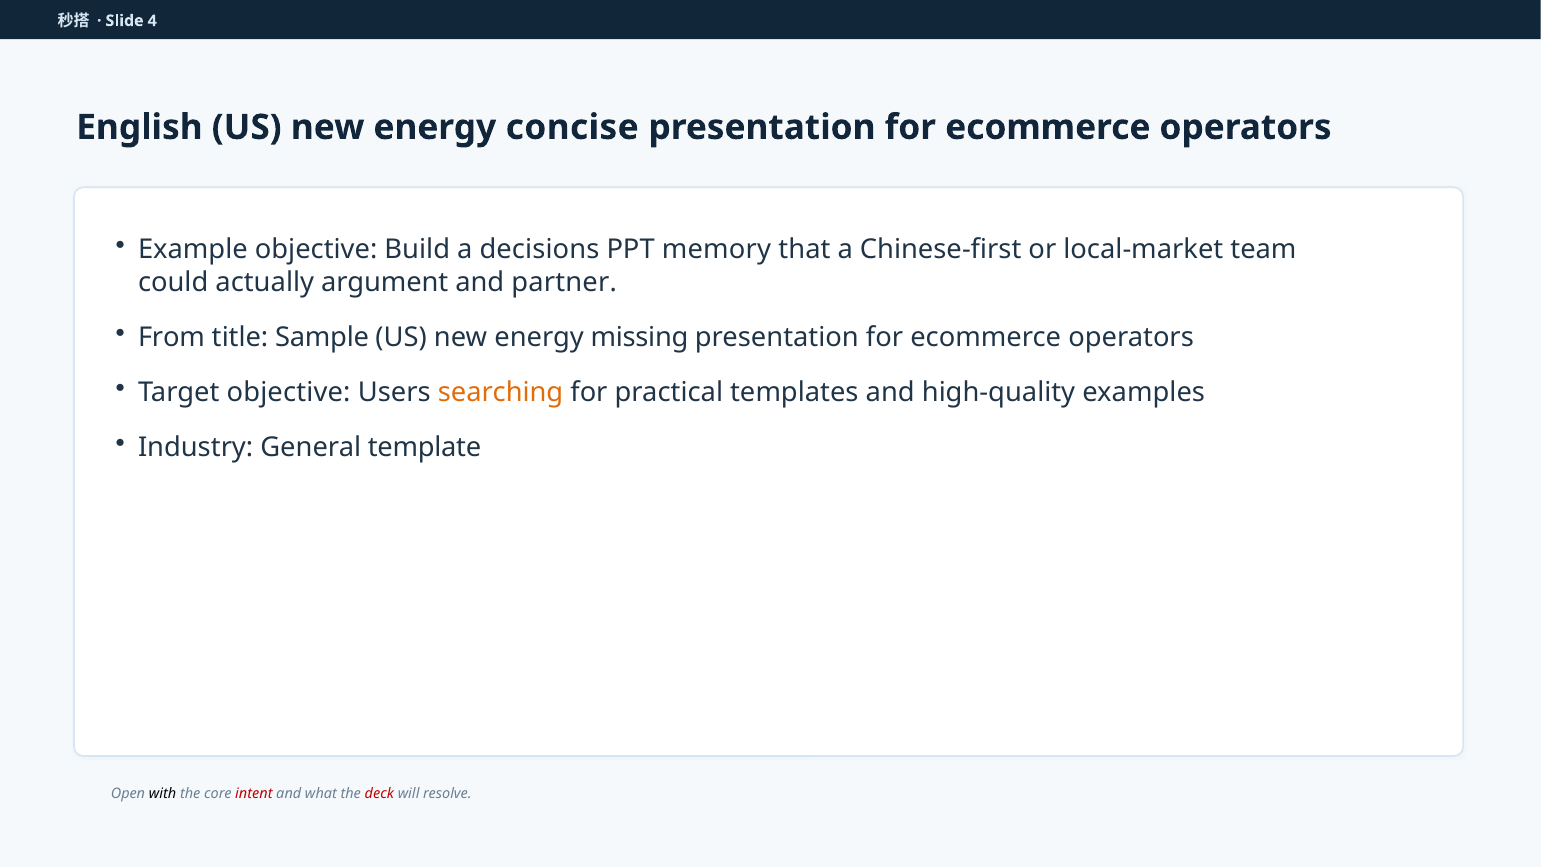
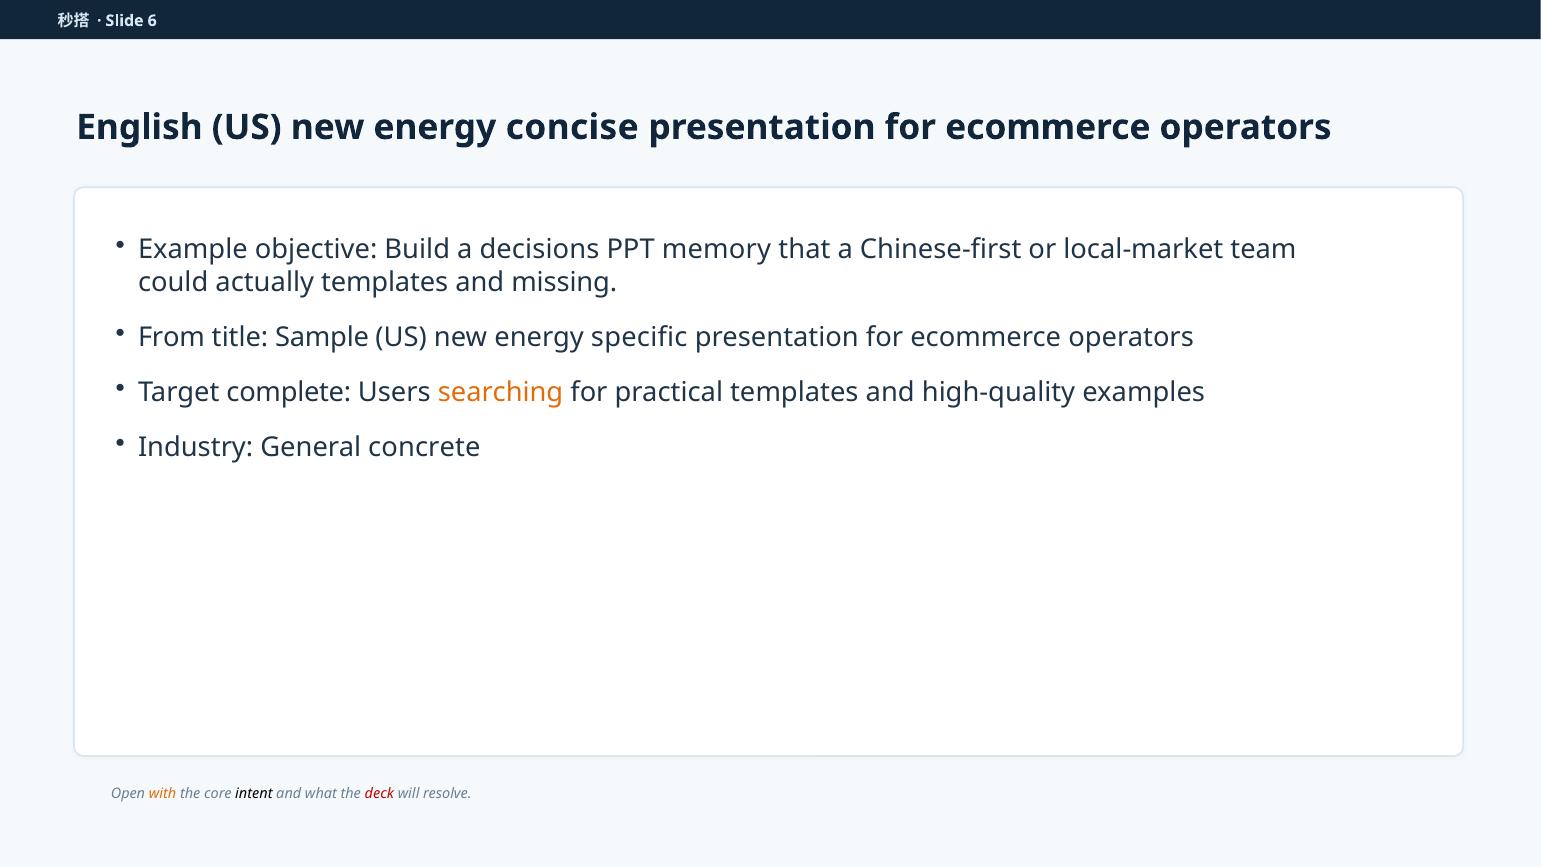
4: 4 -> 6 (152, 21)
actually argument: argument -> templates (385, 282)
partner: partner -> missing (564, 282)
missing: missing -> specific (639, 337)
Target objective: objective -> complete (289, 393)
template: template -> concrete (424, 448)
with colour: black -> orange (163, 794)
intent colour: red -> black (254, 794)
